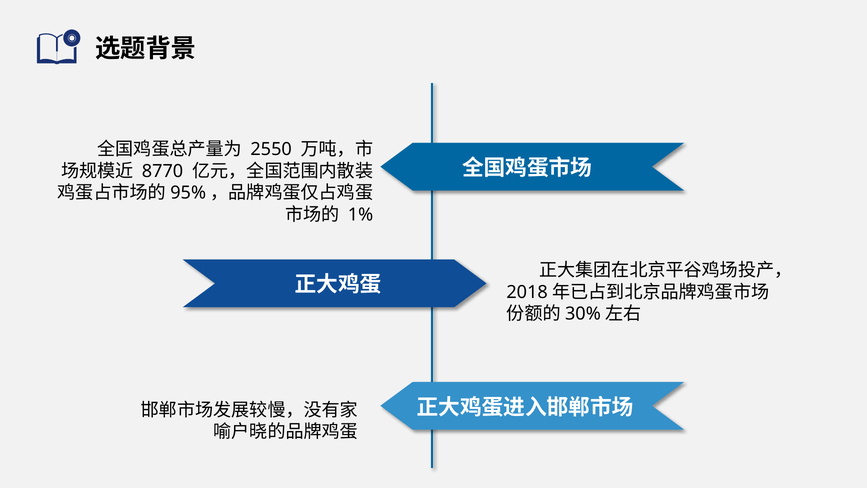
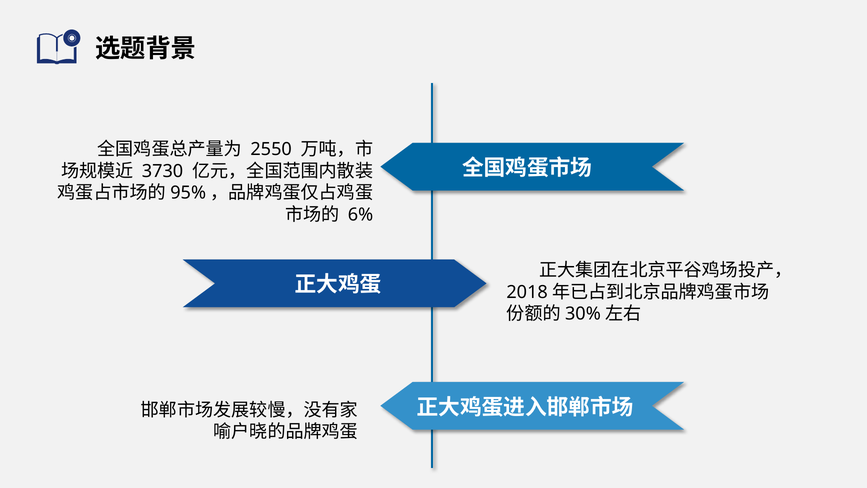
8770: 8770 -> 3730 (163, 171)
1%: 1% -> 6% (360, 214)
